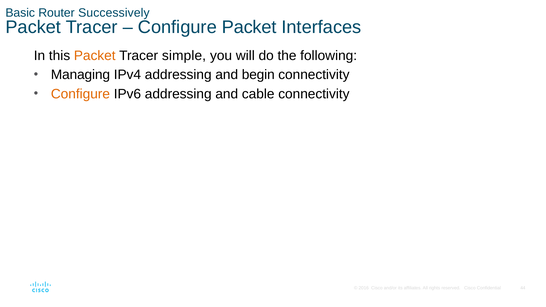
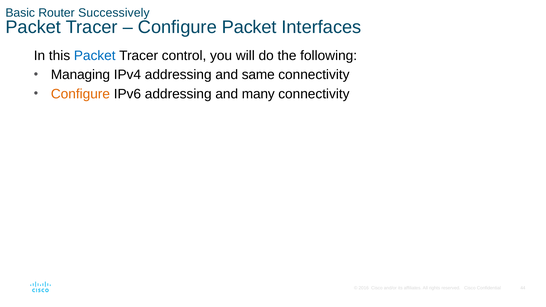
Packet colour: orange -> blue (95, 56)
simple: simple -> control (184, 56)
begin: begin -> same (258, 75)
cable: cable -> many (258, 94)
